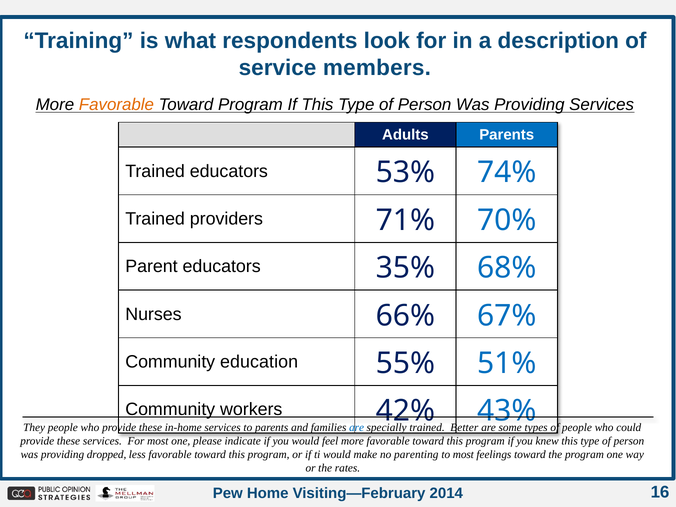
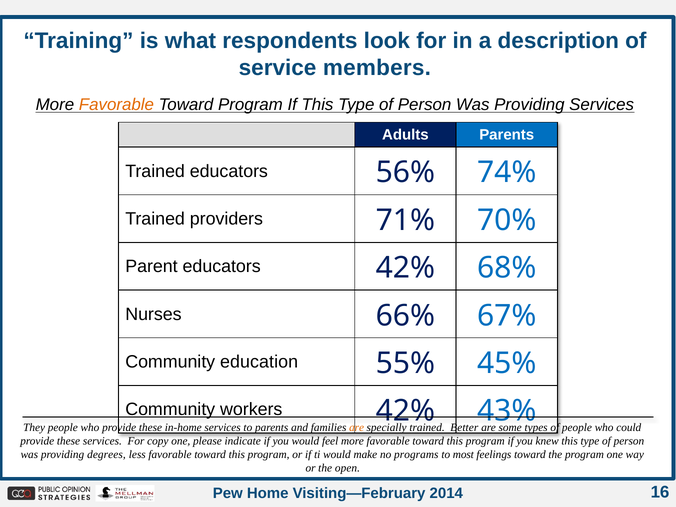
53%: 53% -> 56% (405, 173)
educators 35%: 35% -> 42% (405, 268)
51%: 51% -> 45% (507, 363)
are colour: blue -> orange (357, 428)
For most: most -> copy (158, 441)
dropped: dropped -> degrees (106, 455)
parenting: parenting -> programs (416, 455)
rates: rates -> open (347, 468)
